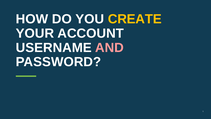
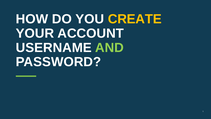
AND colour: pink -> light green (109, 48)
